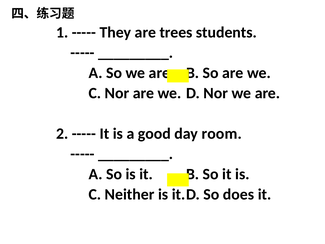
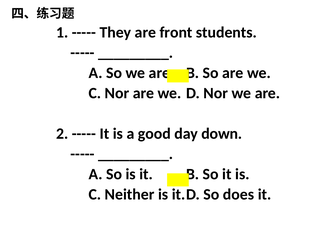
trees: trees -> front (176, 32)
room: room -> down (222, 133)
